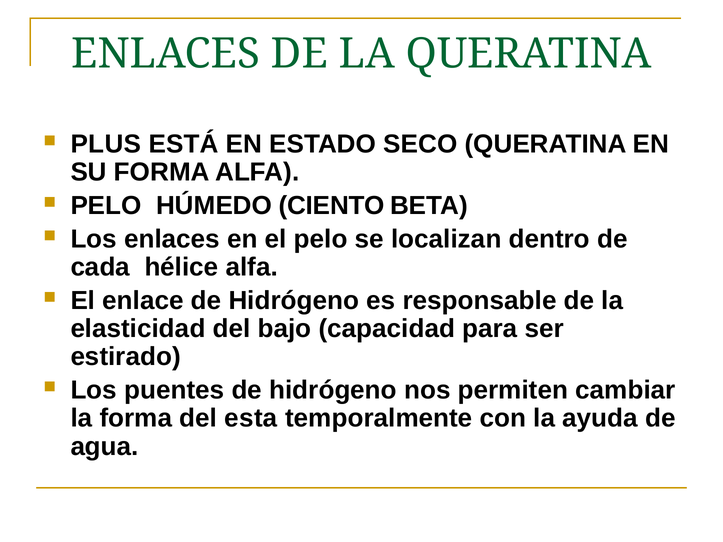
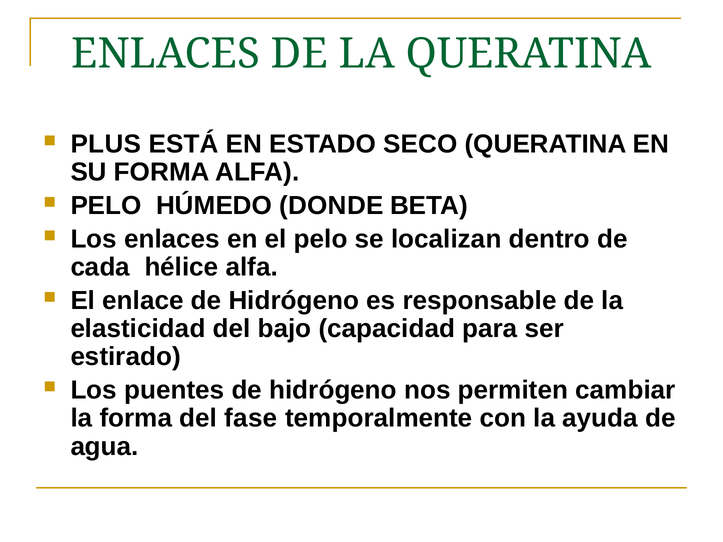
CIENTO: CIENTO -> DONDE (331, 206)
esta: esta -> fase (251, 419)
